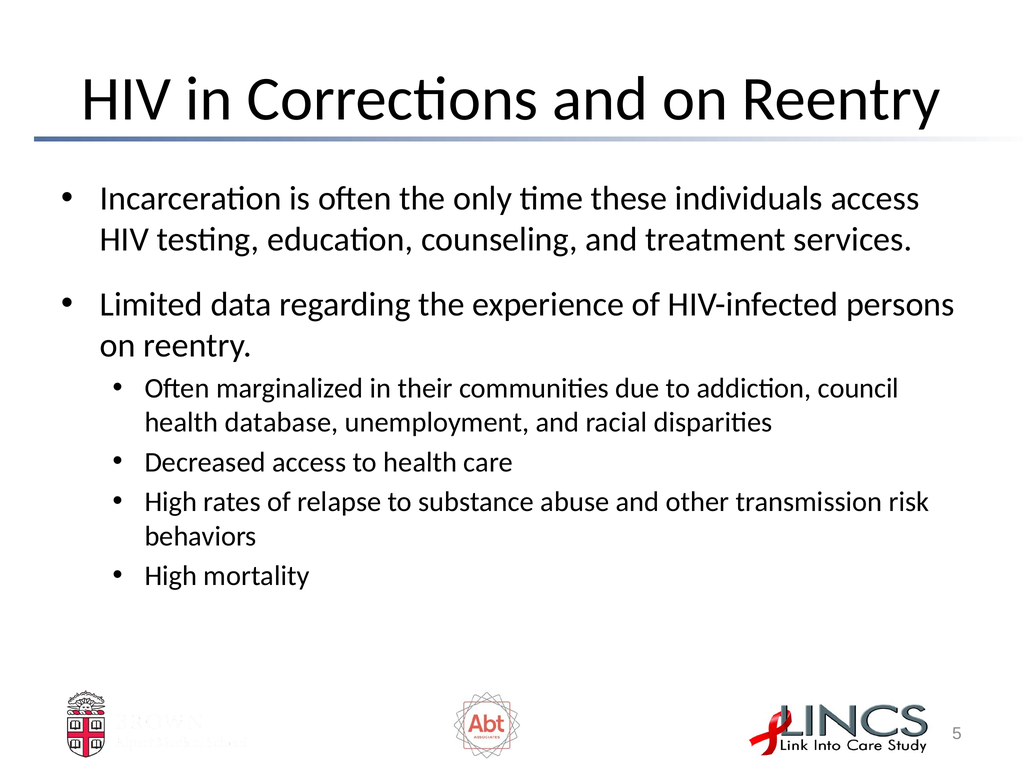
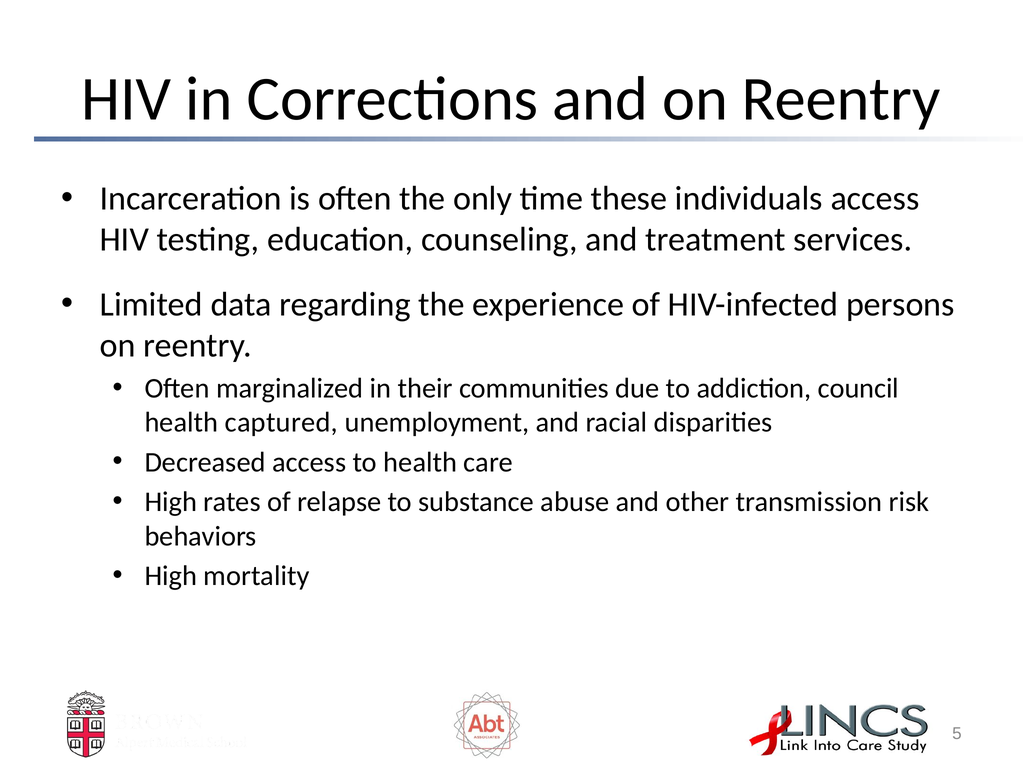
database: database -> captured (281, 422)
